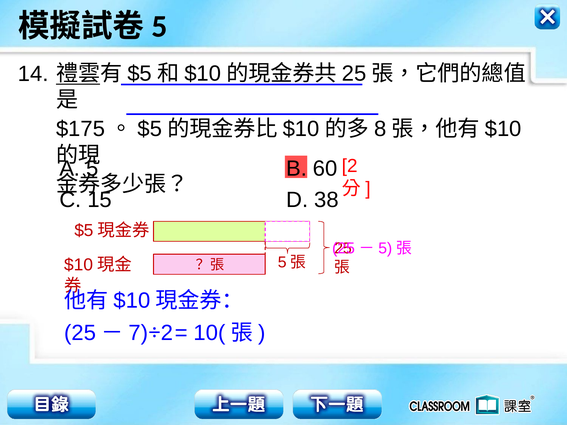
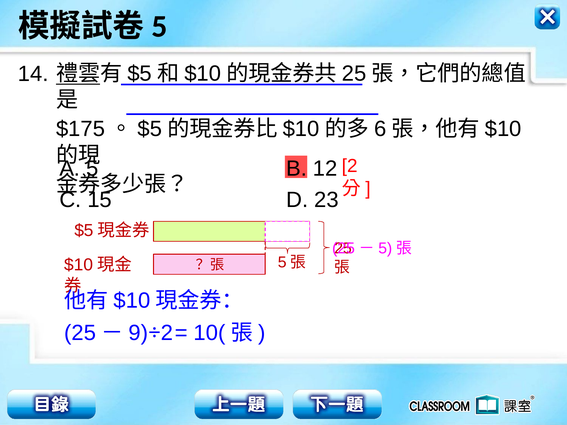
8: 8 -> 6 (380, 129)
60: 60 -> 12 (325, 169)
38: 38 -> 23 (326, 200)
7: 7 -> 9 (138, 333)
